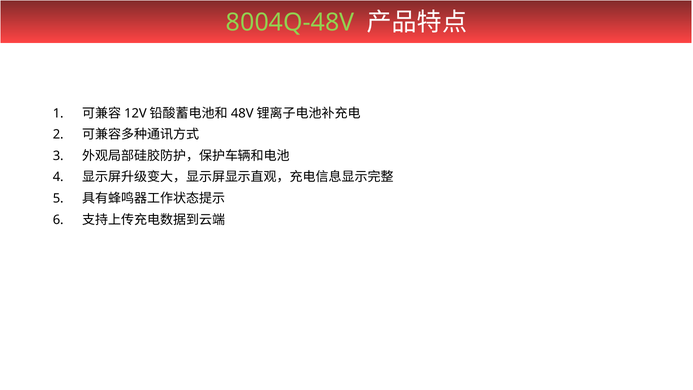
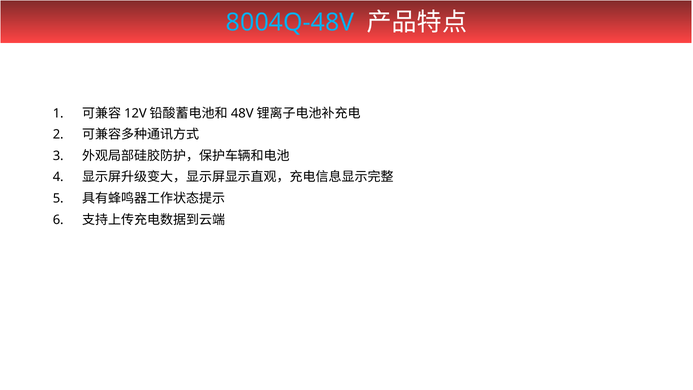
8004Q-48V colour: light green -> light blue (290, 22)
